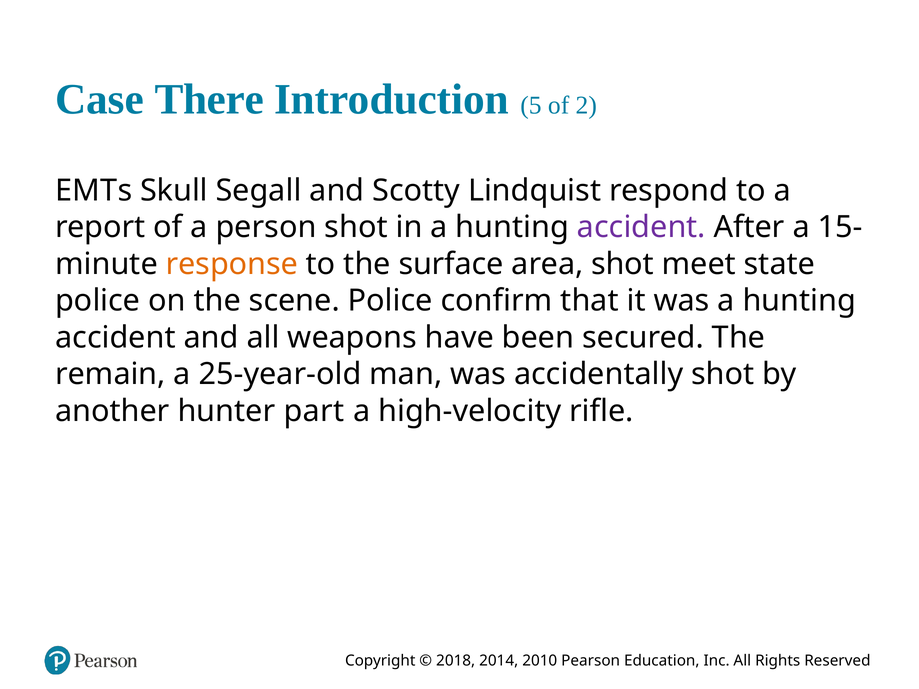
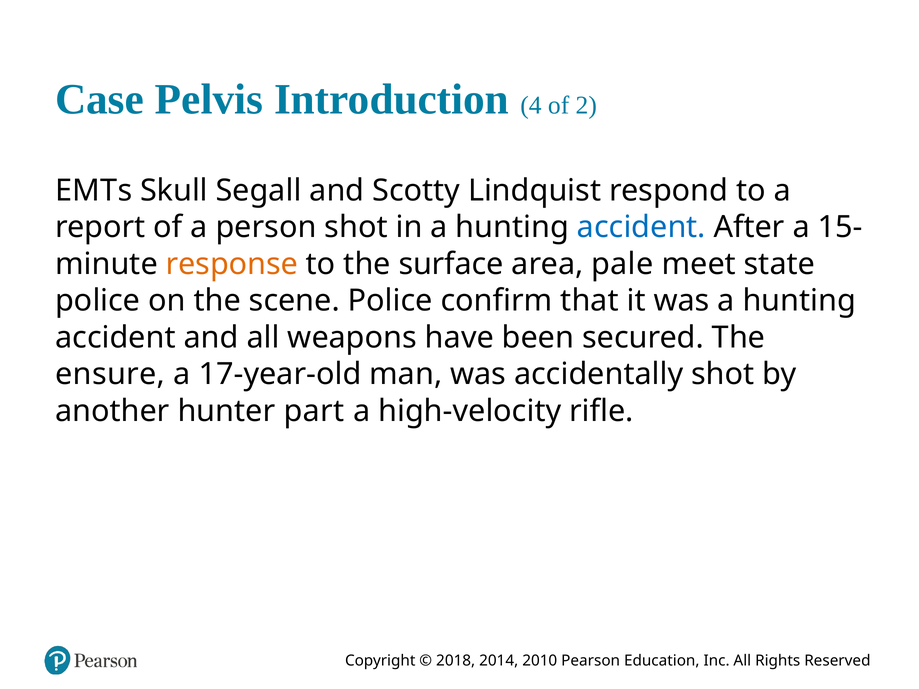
There: There -> Pelvis (209, 100)
5: 5 -> 4 (531, 106)
accident colour: purple -> blue (641, 227)
area shot: shot -> pale (622, 264)
remain: remain -> ensure (110, 374)
25-year-old: 25-year-old -> 17-year-old (280, 374)
